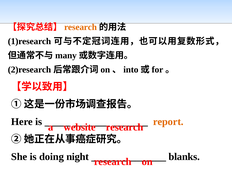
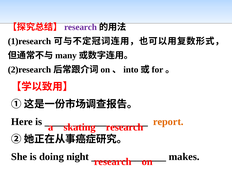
research colour: orange -> purple (81, 27)
website: website -> skating (80, 127)
blanks: blanks -> makes (184, 157)
